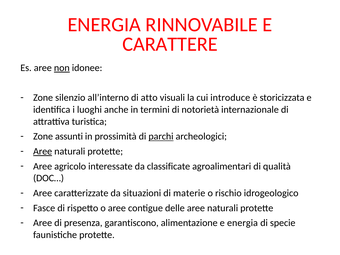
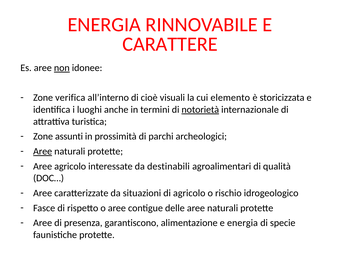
silenzio: silenzio -> verifica (70, 98)
atto: atto -> cioè (149, 98)
introduce: introduce -> elemento (230, 98)
notorietà underline: none -> present (200, 110)
parchi underline: present -> none (161, 136)
classificate: classificate -> destinabili (168, 166)
di materie: materie -> agricolo (189, 193)
